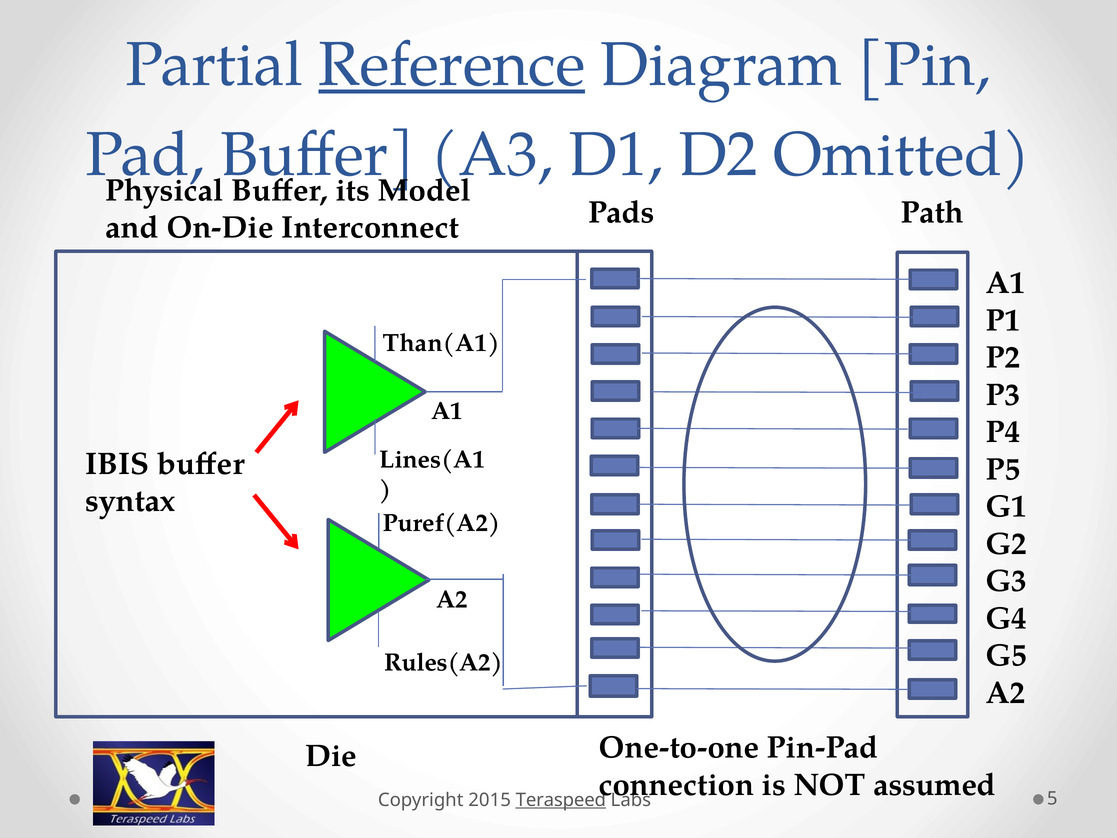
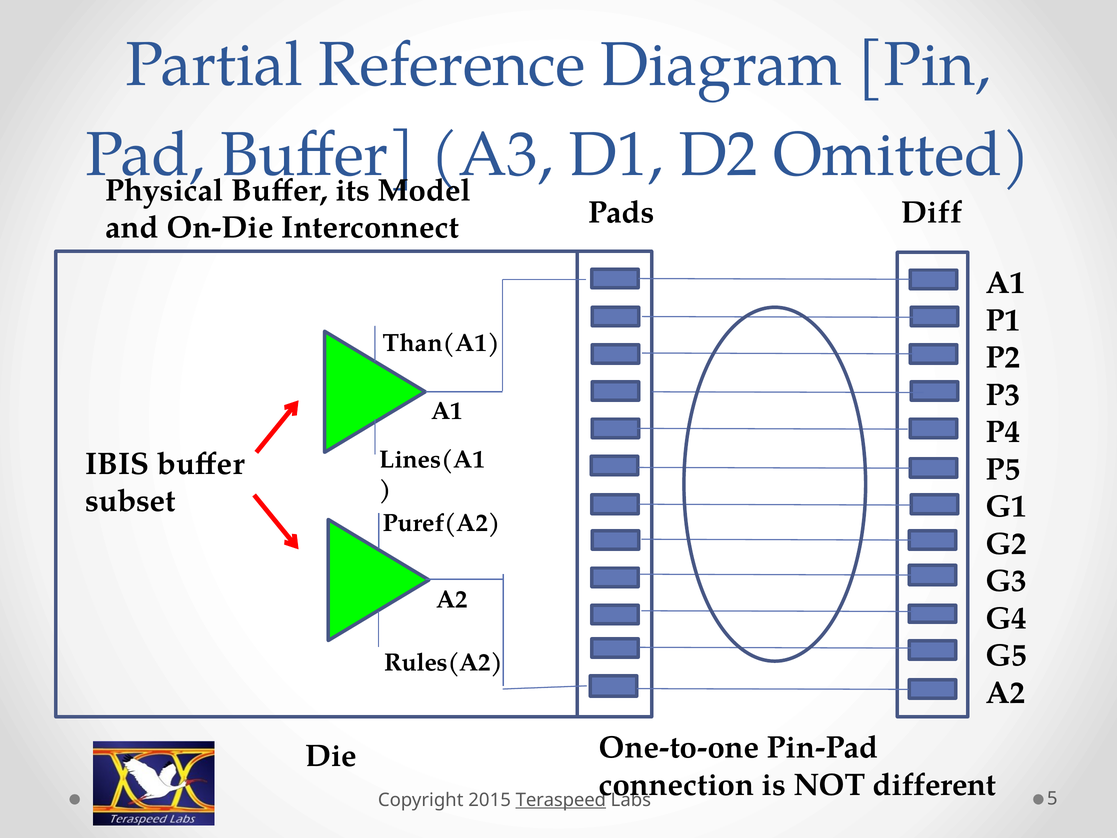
Reference underline: present -> none (452, 65)
Path: Path -> Diff (932, 212)
syntax: syntax -> subset (130, 501)
assumed: assumed -> different (935, 785)
